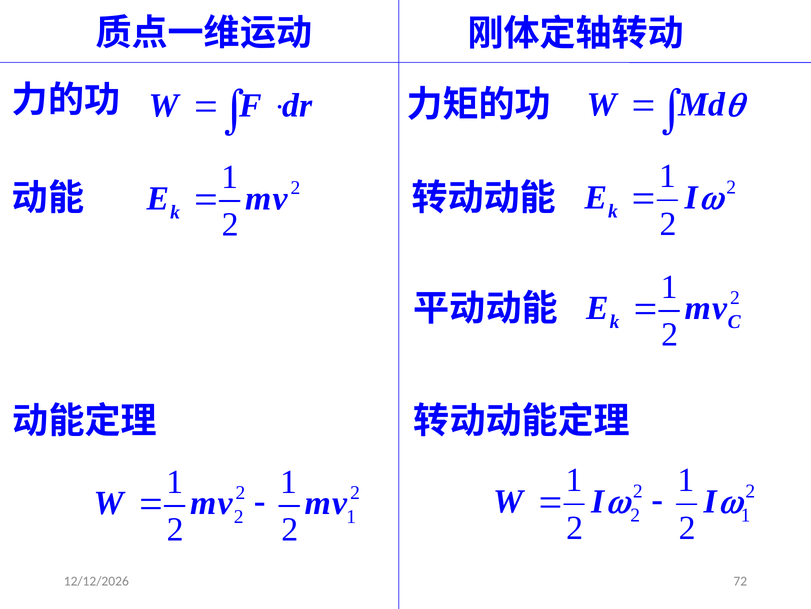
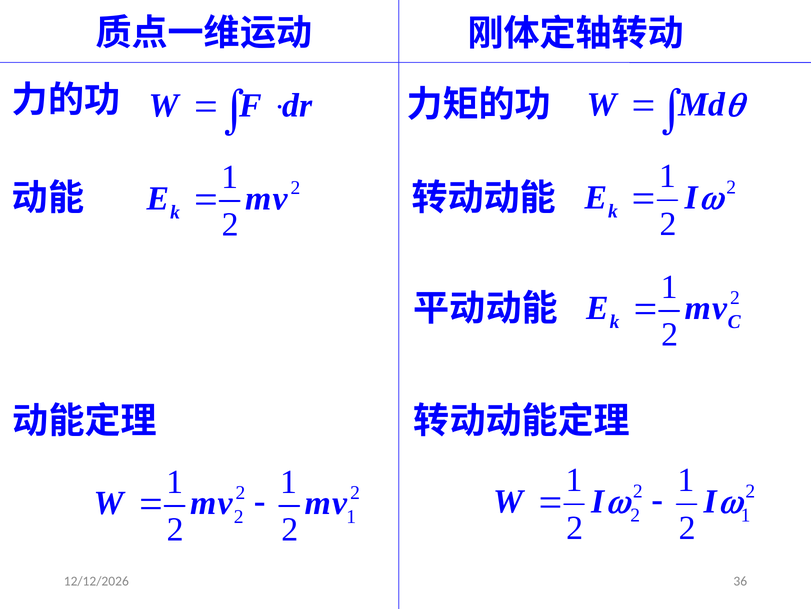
72: 72 -> 36 (740, 581)
